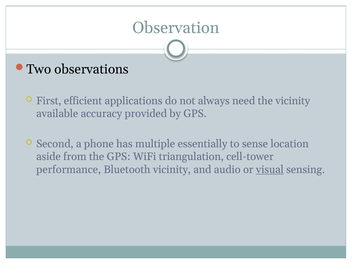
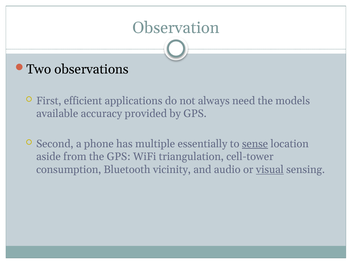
the vicinity: vicinity -> models (293, 101)
sense underline: none -> present (255, 144)
performance: performance -> consumption (69, 170)
